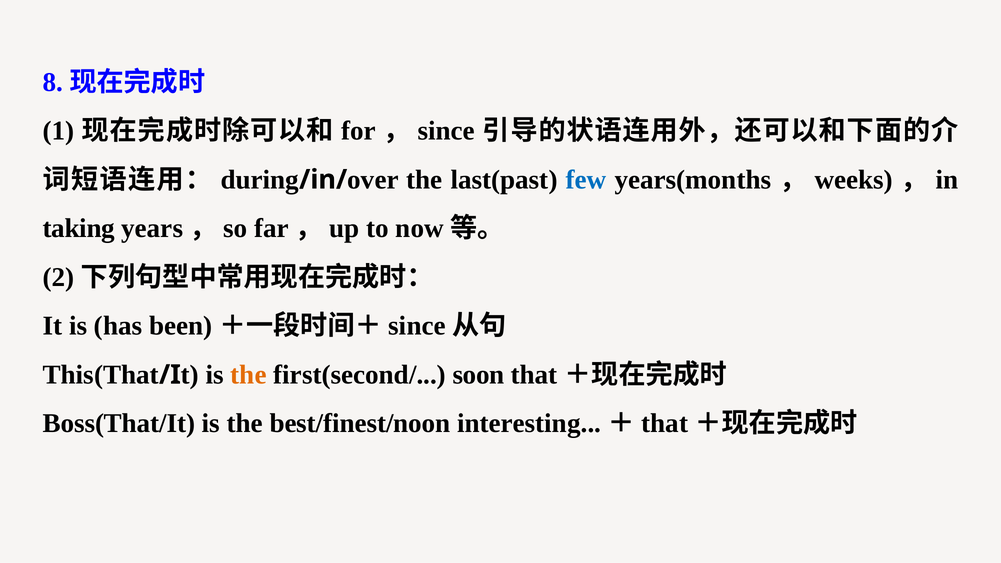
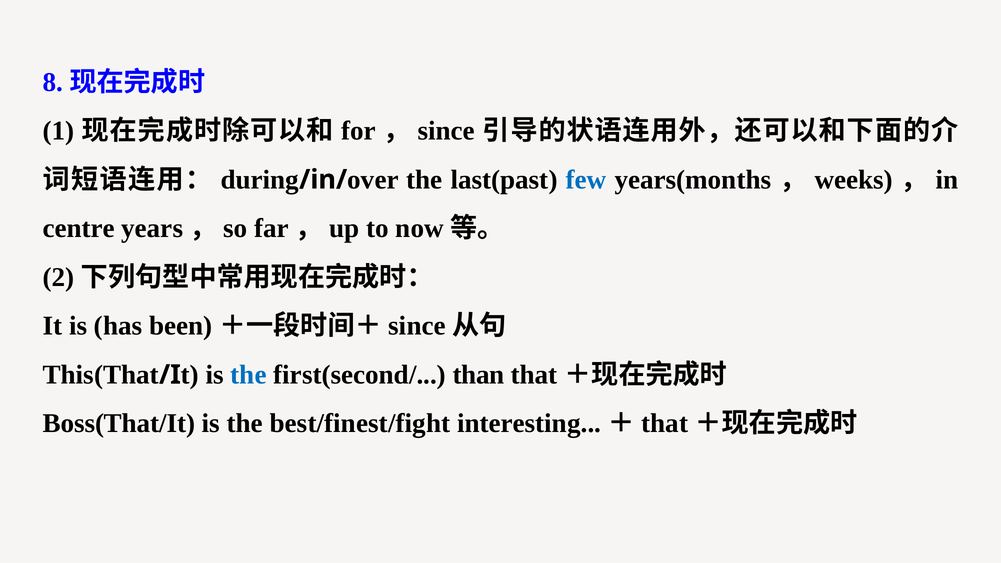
taking: taking -> centre (79, 229)
the colour: orange -> blue (249, 375)
soon: soon -> than (478, 375)
best/finest/noon: best/finest/noon -> best/finest/fight (360, 424)
